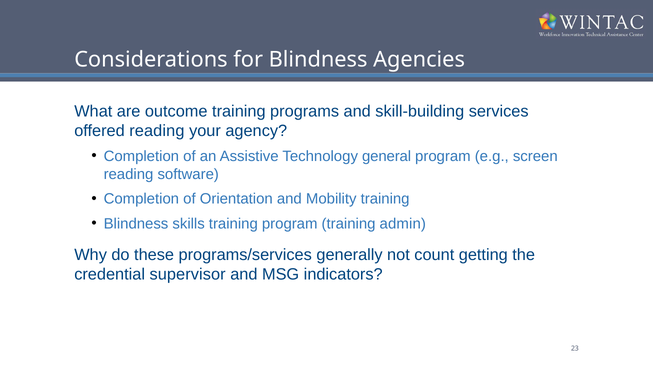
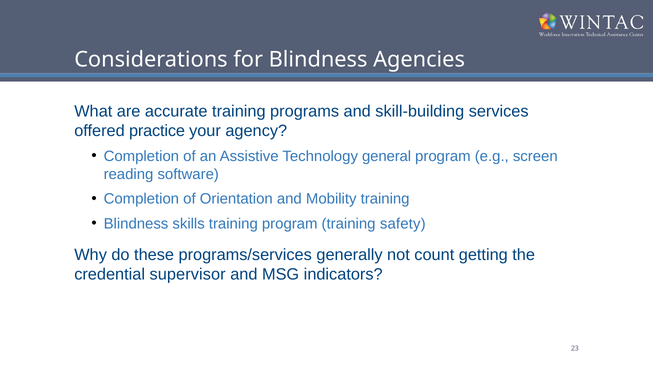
outcome: outcome -> accurate (176, 111)
offered reading: reading -> practice (157, 131)
admin: admin -> safety (403, 224)
